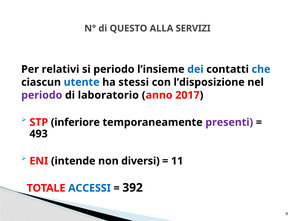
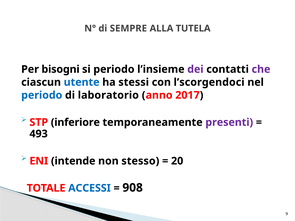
QUESTO: QUESTO -> SEMPRE (128, 28)
SERVIZI: SERVIZI -> TUTELA (193, 28)
relativi: relativi -> bisogni (61, 69)
dei colour: blue -> purple (195, 69)
che colour: blue -> purple (261, 69)
l’disposizione: l’disposizione -> l’scorgendoci (209, 82)
periodo colour: purple -> blue (42, 95)
diversi: diversi -> stesso (140, 161)
11: 11 -> 20 (177, 161)
392: 392 -> 908 (133, 188)
